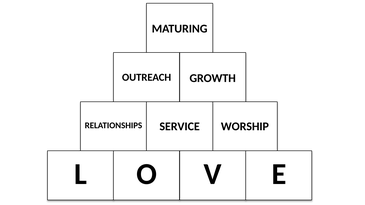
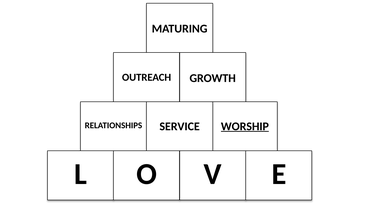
WORSHIP underline: none -> present (245, 127)
